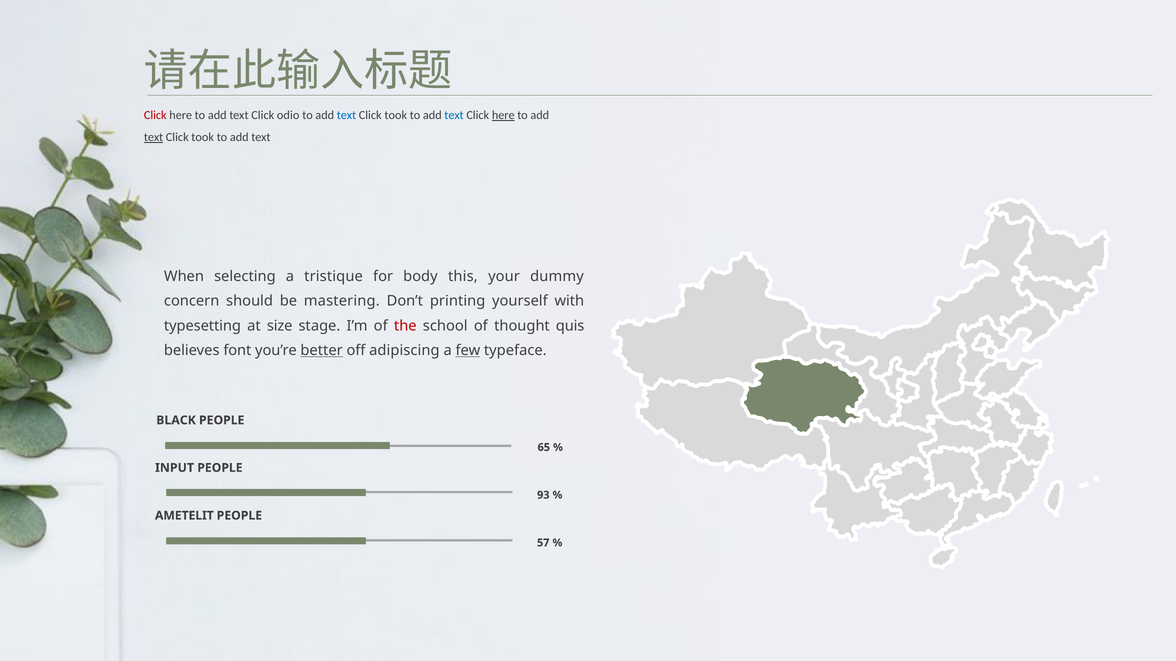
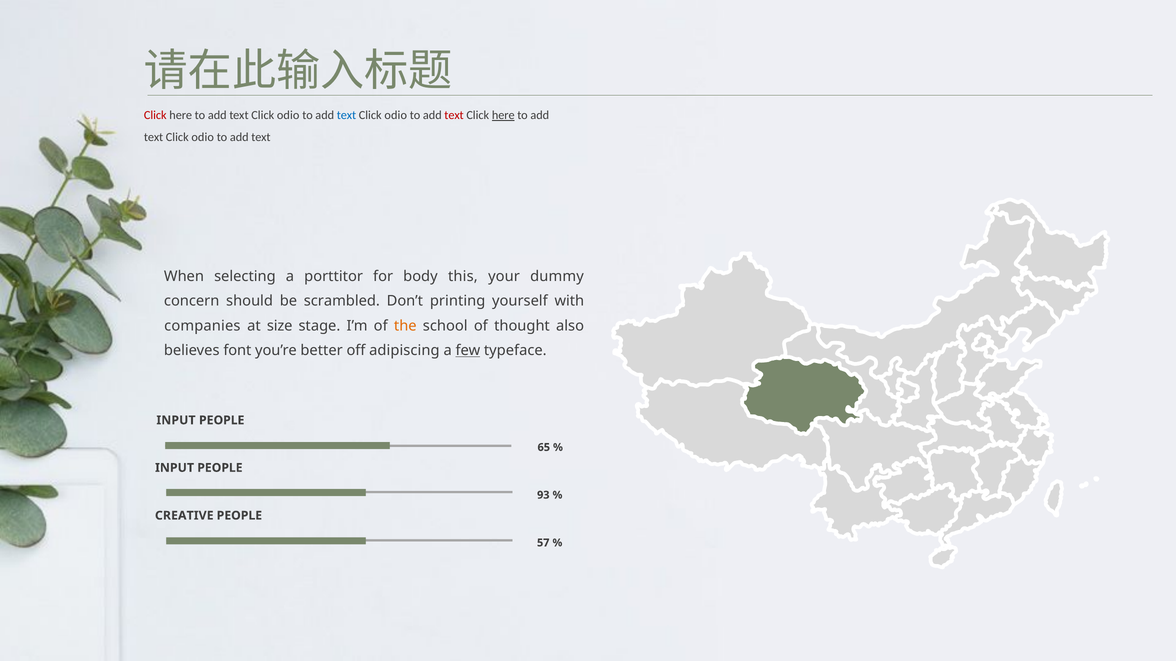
took: took -> odio (396, 115)
text colour: blue -> red (454, 115)
text underline: present -> none (154, 137)
took: took -> odio (203, 137)
tristique: tristique -> porttitor (334, 276)
mastering: mastering -> scrambled (342, 301)
typesetting: typesetting -> companies (202, 326)
the colour: red -> orange (405, 326)
quis: quis -> also (570, 326)
better underline: present -> none (322, 351)
BLACK: BLACK -> INPUT (176, 421)
AMETELIT: AMETELIT -> CREATIVE (184, 516)
